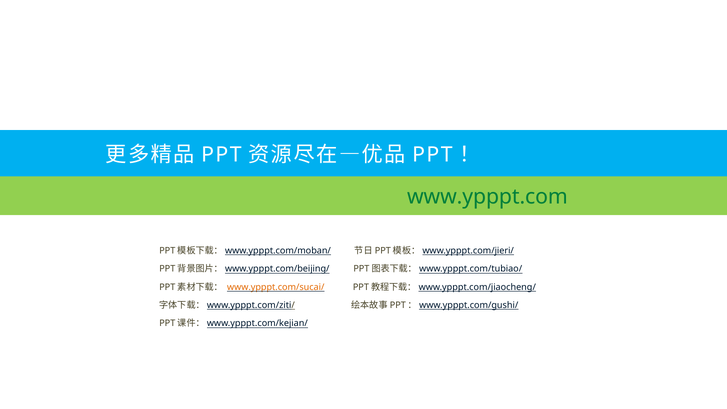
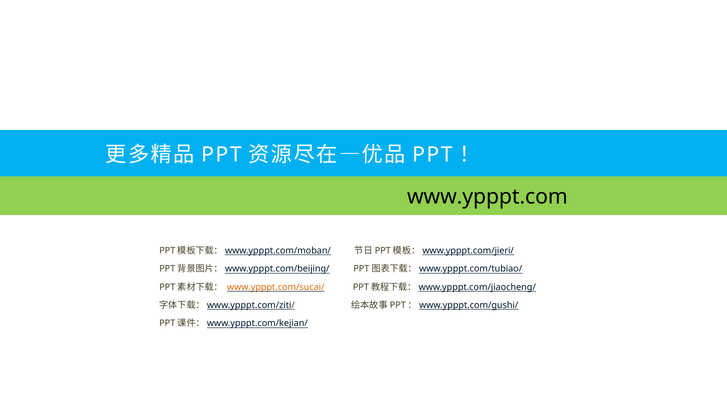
www.ypppt.com colour: green -> black (487, 197)
